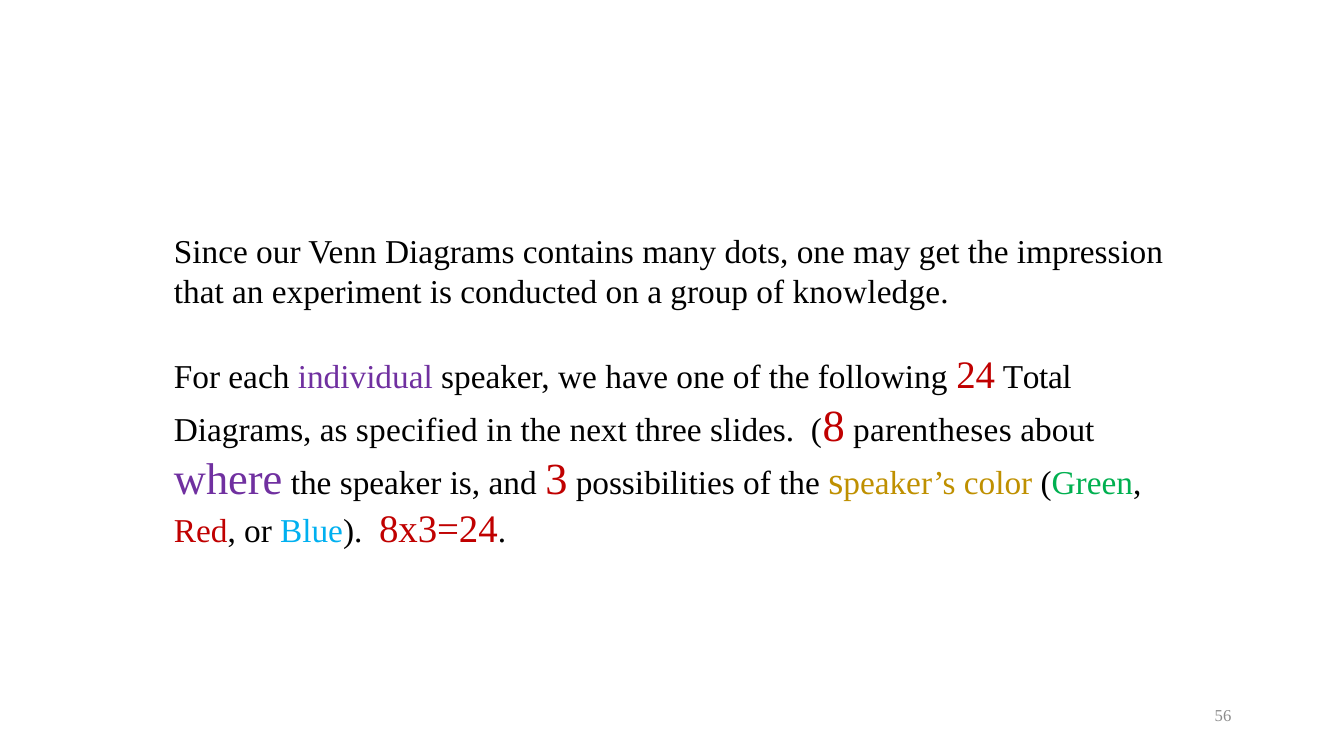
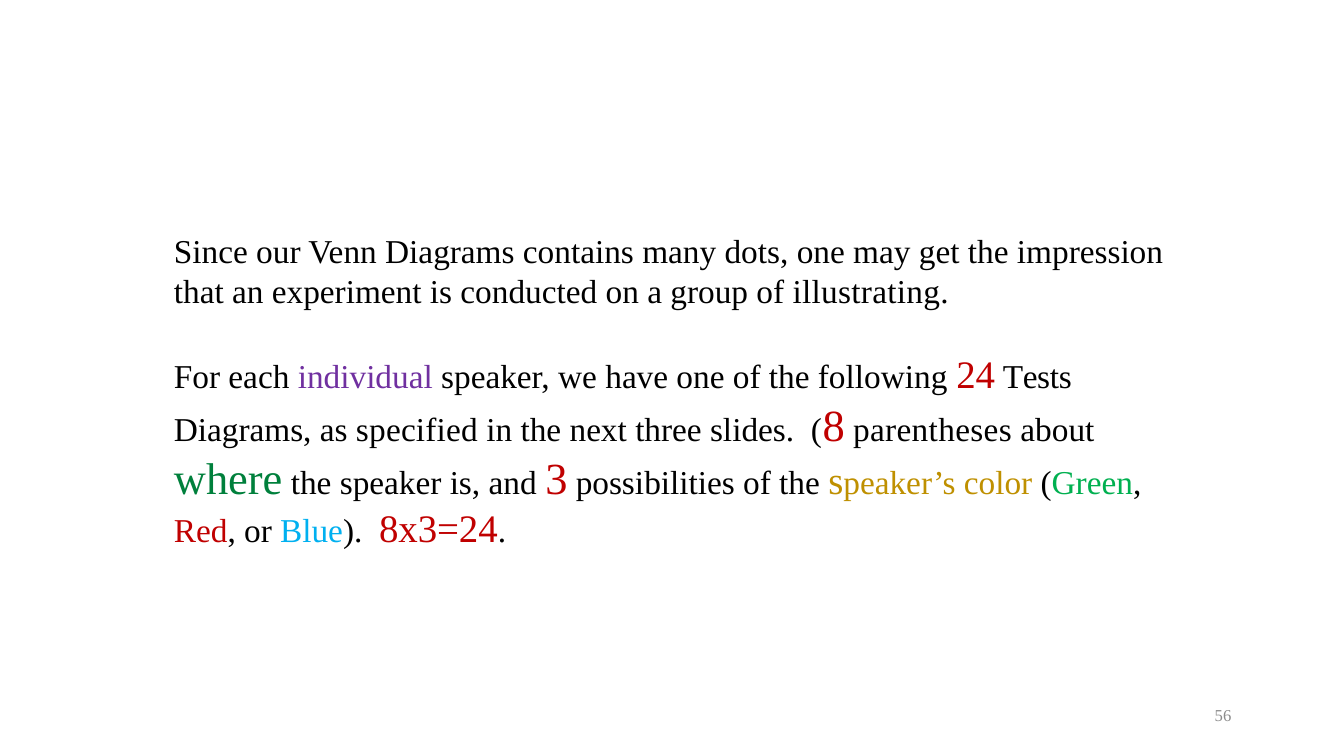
knowledge: knowledge -> illustrating (871, 292)
Total: Total -> Tests (1037, 378)
where colour: purple -> green (228, 480)
